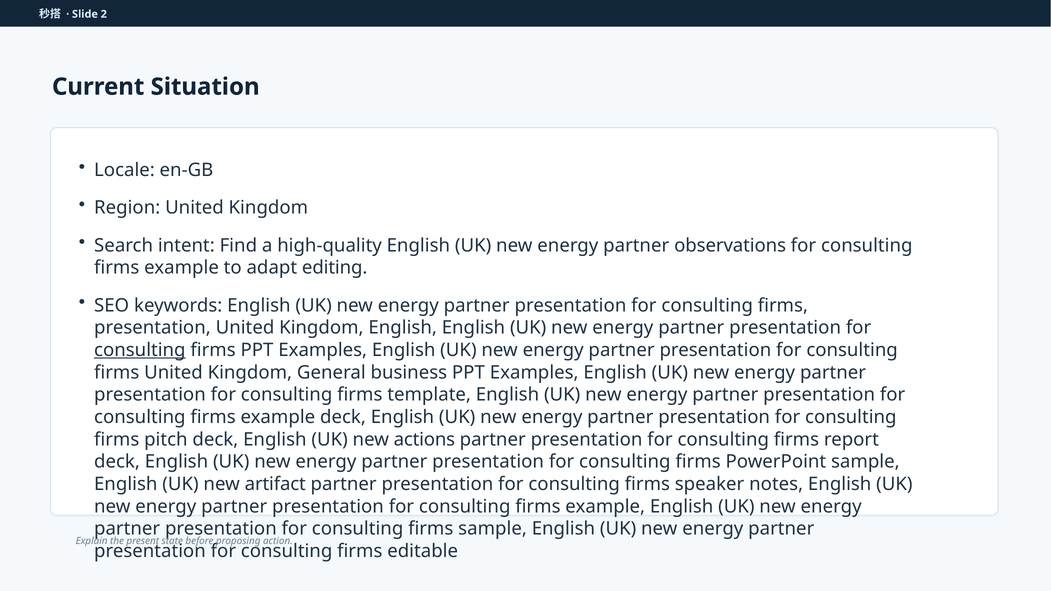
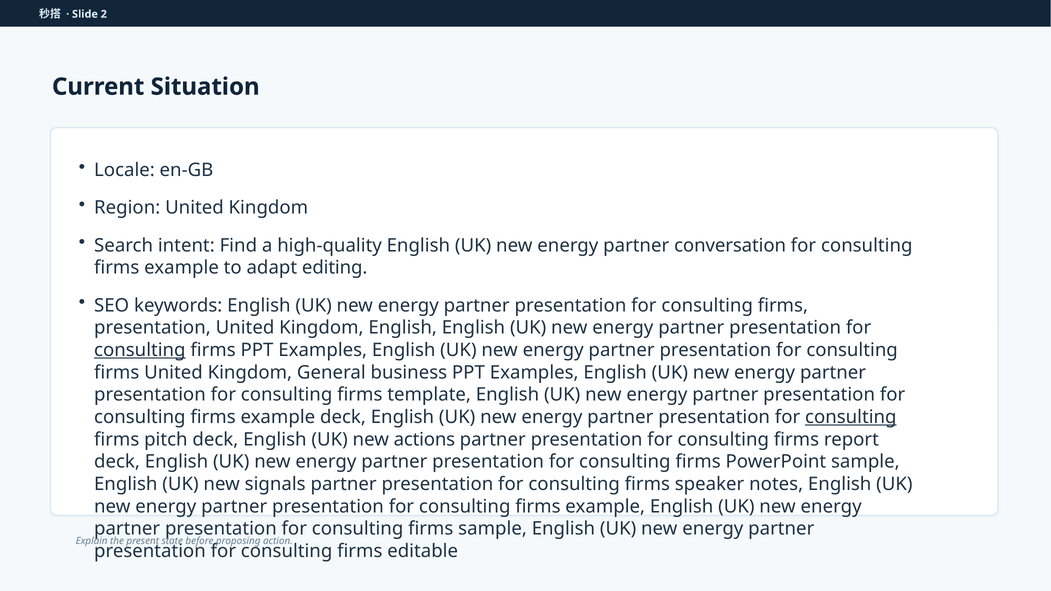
observations: observations -> conversation (730, 245)
consulting underline: none -> present (851, 417)
artifact: artifact -> signals (275, 484)
